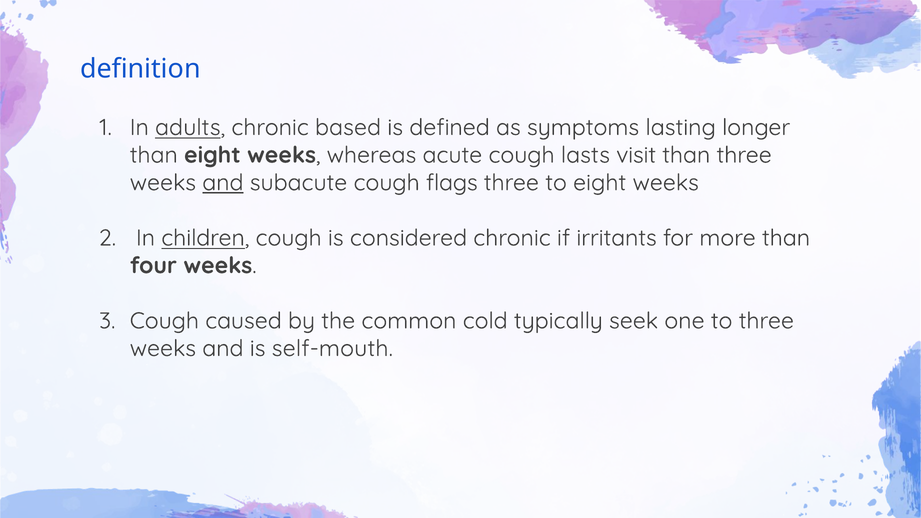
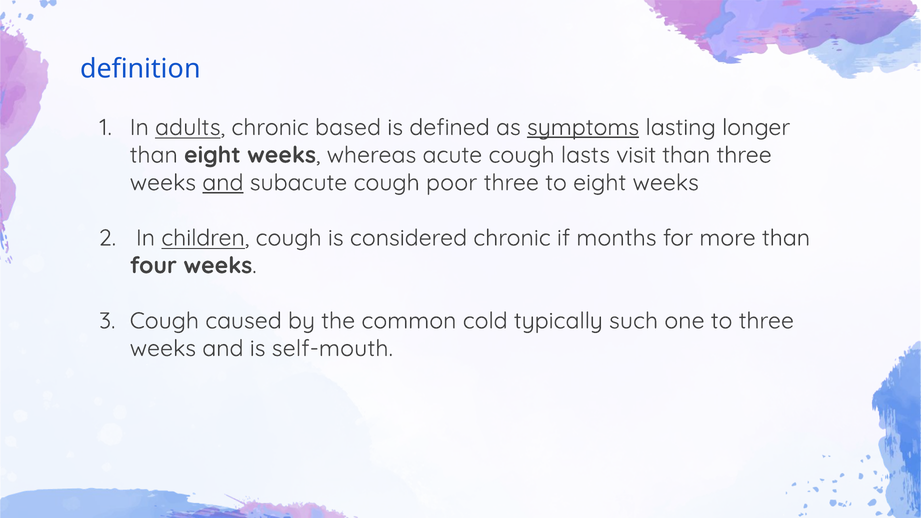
symptoms underline: none -> present (583, 127)
flags: flags -> poor (452, 183)
irritants: irritants -> months (616, 238)
seek: seek -> such (634, 321)
